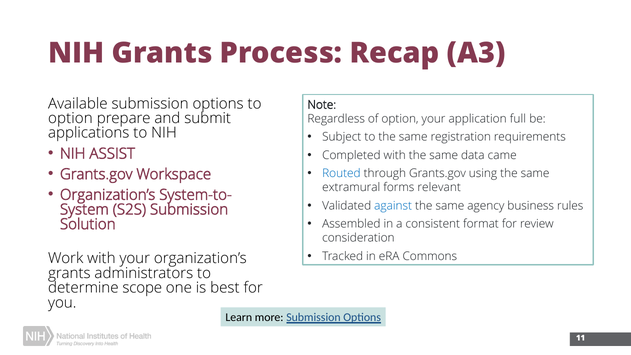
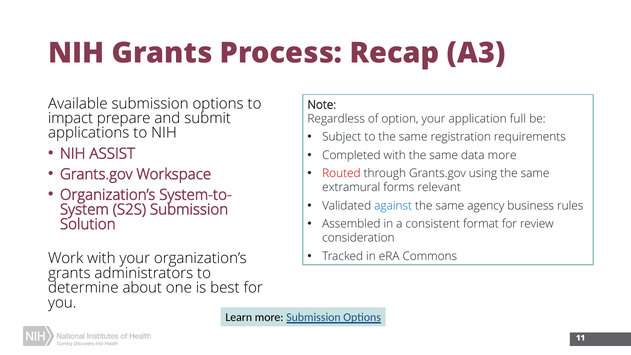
option: option -> impact (71, 118)
data came: came -> more (502, 155)
Routed colour: blue -> red (341, 173)
scope: scope -> about (142, 288)
